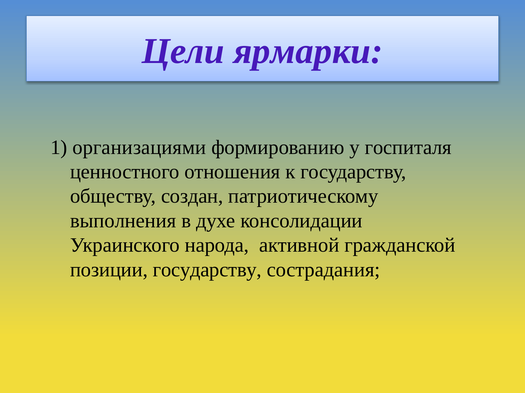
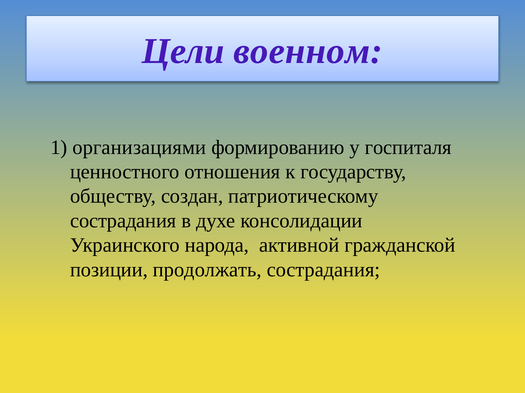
ярмарки: ярмарки -> военном (308, 51)
выполнения: выполнения -> сострадания (123, 221)
позиции государству: государству -> продолжать (207, 270)
